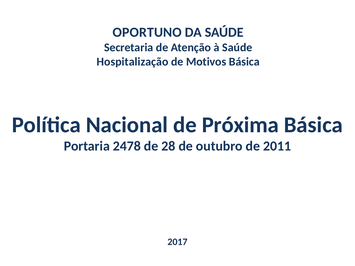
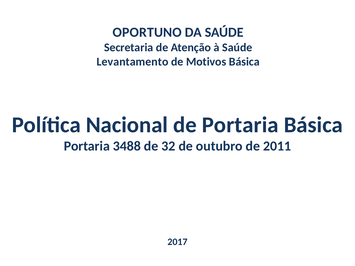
Hospitalização: Hospitalização -> Levantamento (133, 62)
de Próxima: Próxima -> Portaria (240, 125)
2478: 2478 -> 3488 (127, 146)
28: 28 -> 32 (168, 146)
